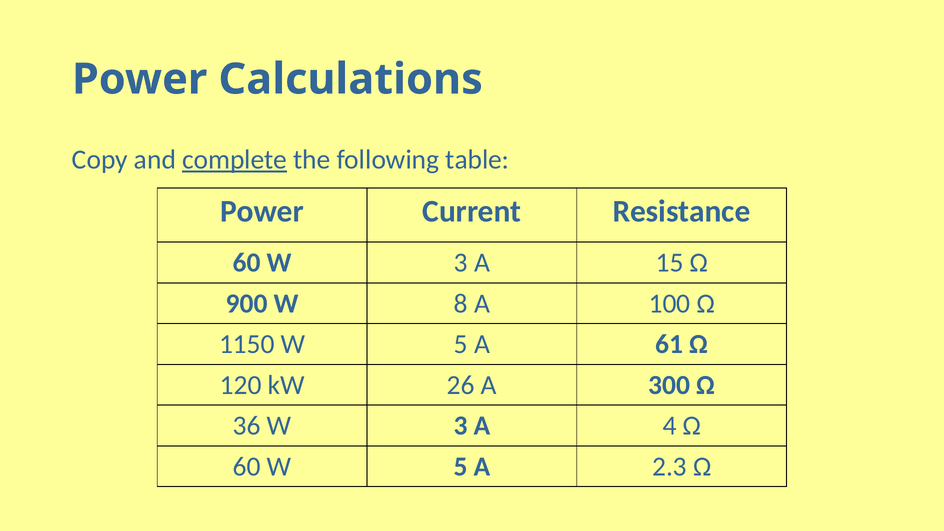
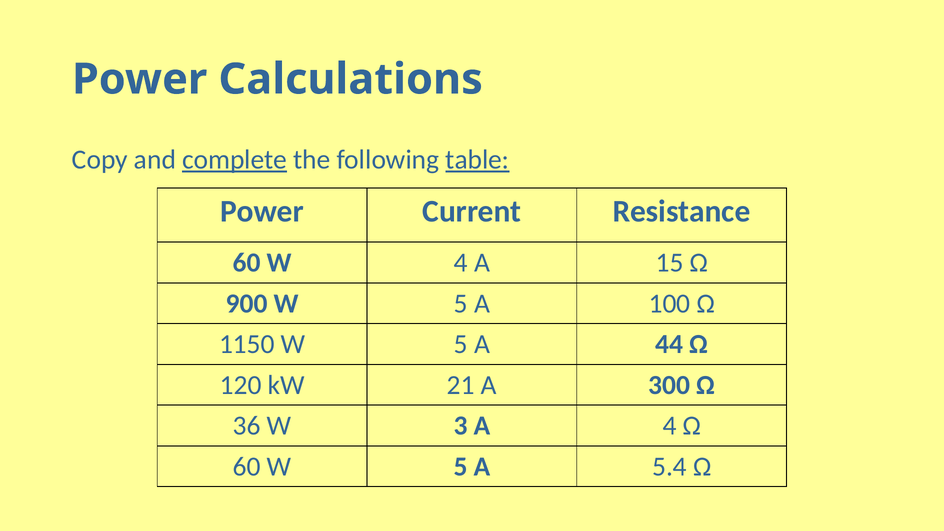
table underline: none -> present (477, 160)
60 W 3: 3 -> 4 (461, 263)
900 W 8: 8 -> 5 (461, 304)
61: 61 -> 44 (669, 344)
26: 26 -> 21 (461, 385)
2.3: 2.3 -> 5.4 (670, 467)
